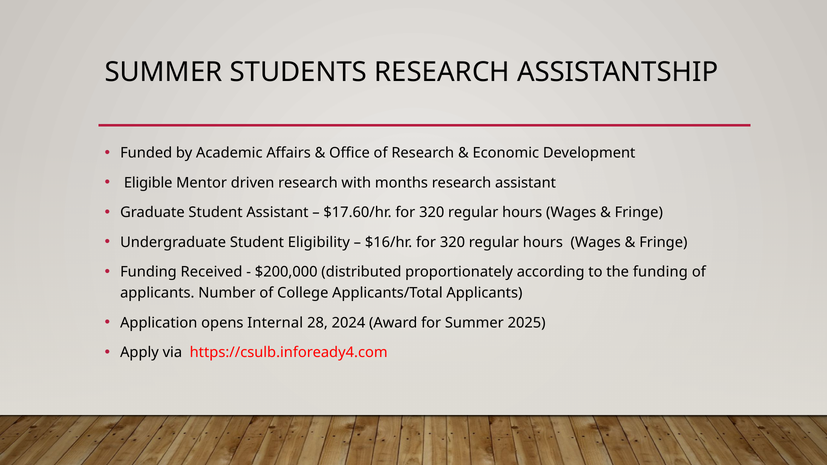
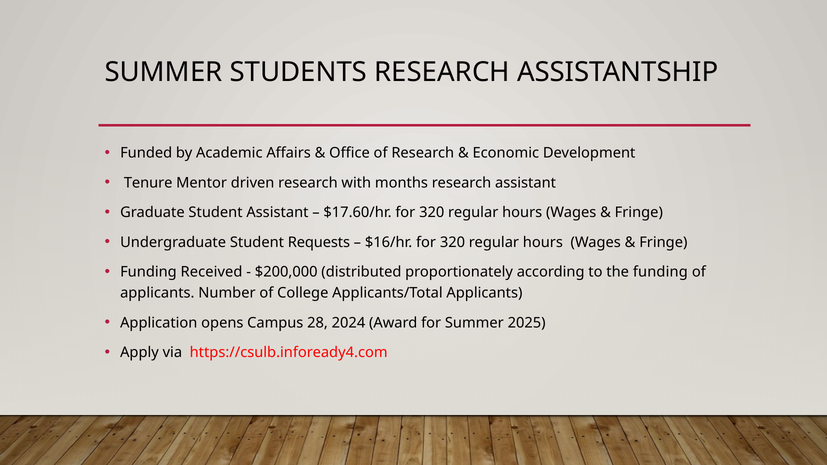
Eligible: Eligible -> Tenure (148, 183)
Eligibility: Eligibility -> Requests (319, 242)
Internal: Internal -> Campus (275, 323)
